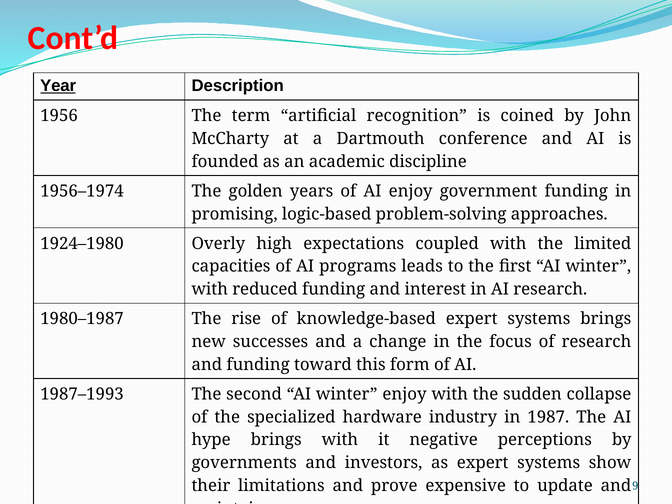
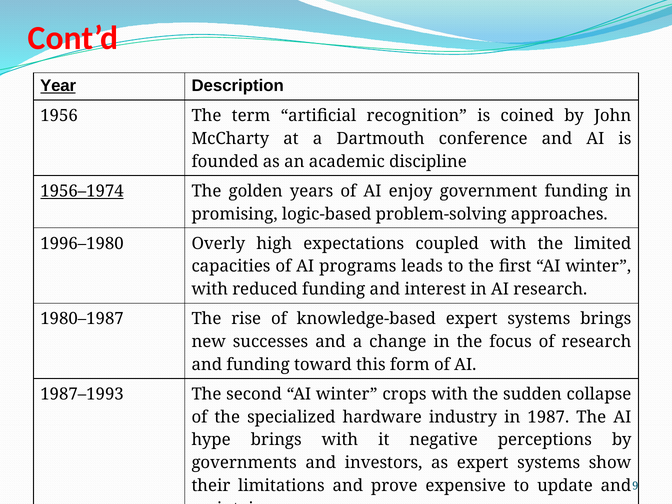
1956–1974 underline: none -> present (82, 191)
1924–1980: 1924–1980 -> 1996–1980 (82, 244)
winter enjoy: enjoy -> crops (404, 394)
